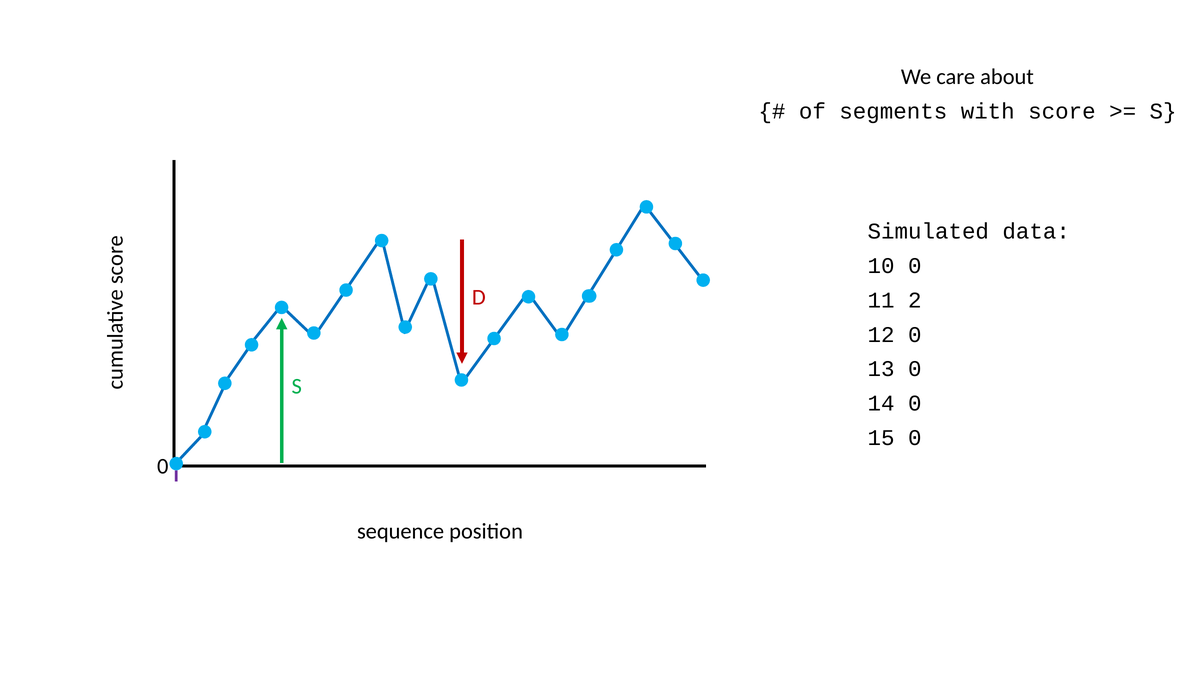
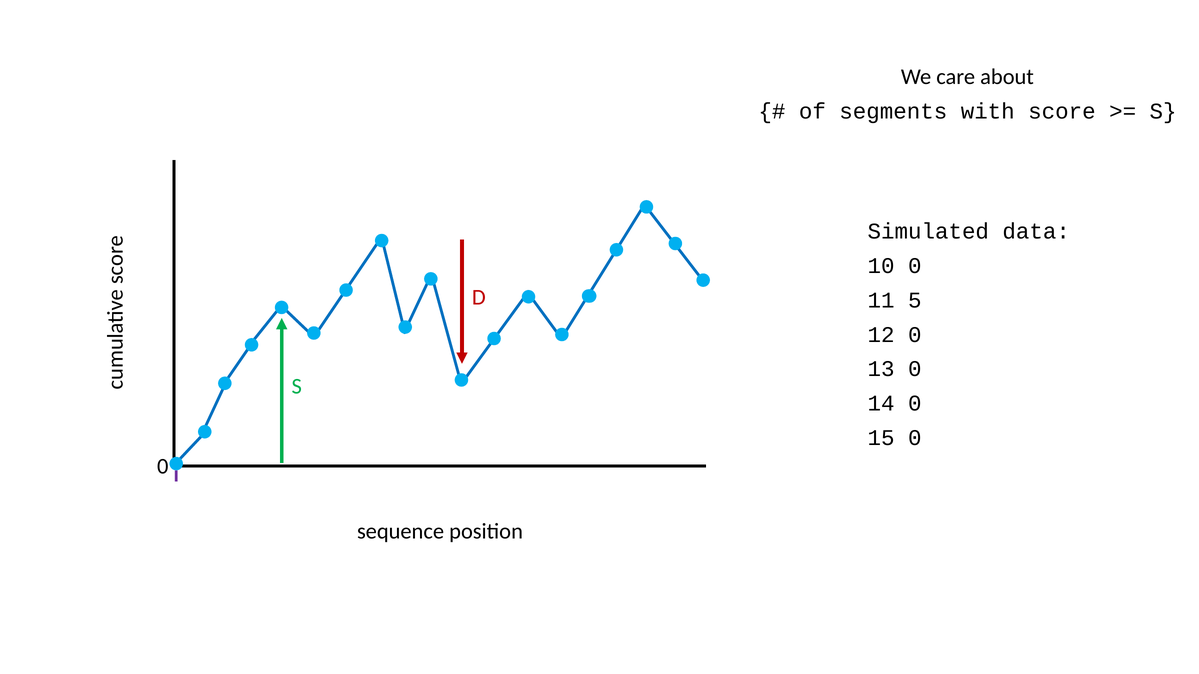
2: 2 -> 5 (915, 300)
